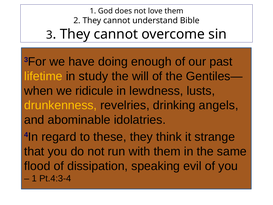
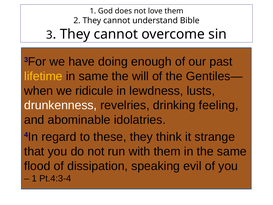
in study: study -> same (94, 76)
drunkenness colour: yellow -> white (61, 105)
angels: angels -> feeling (219, 105)
